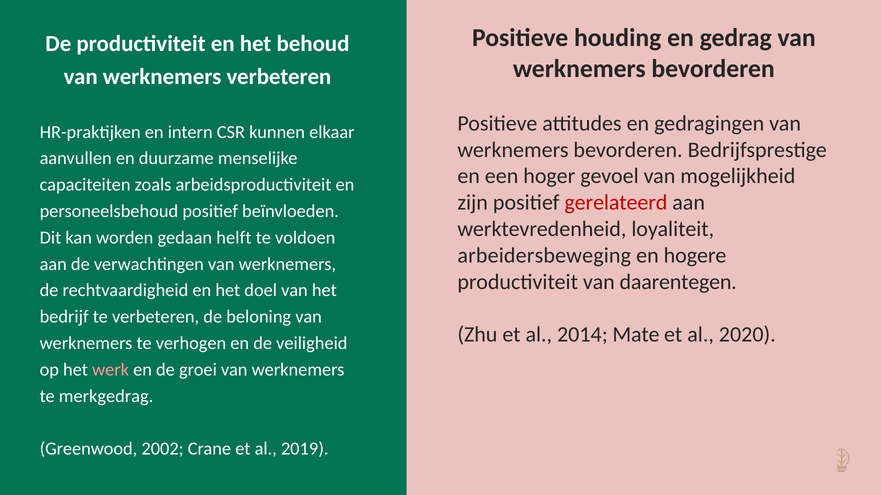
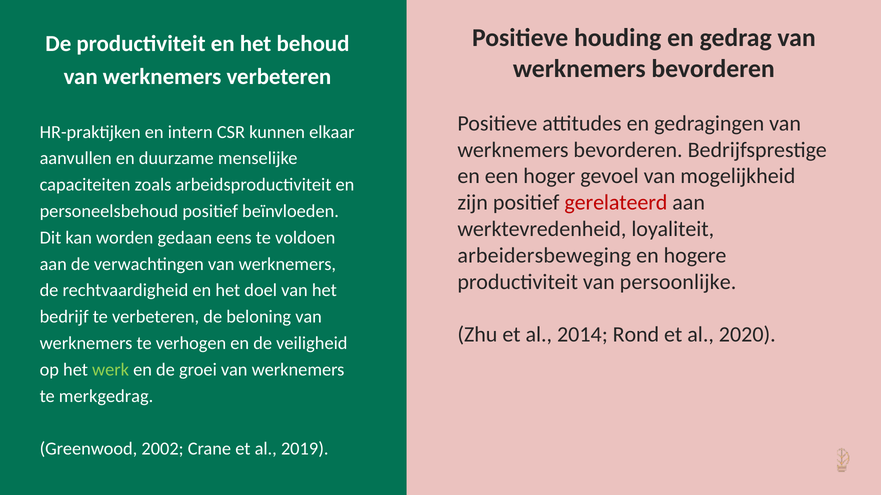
helft: helft -> eens (234, 238)
daarentegen: daarentegen -> persoonlijke (678, 282)
Mate: Mate -> Rond (636, 335)
werk colour: pink -> light green (111, 370)
